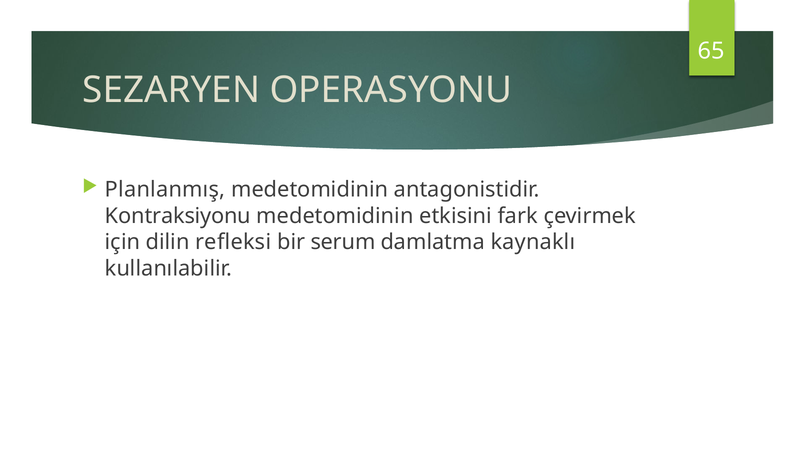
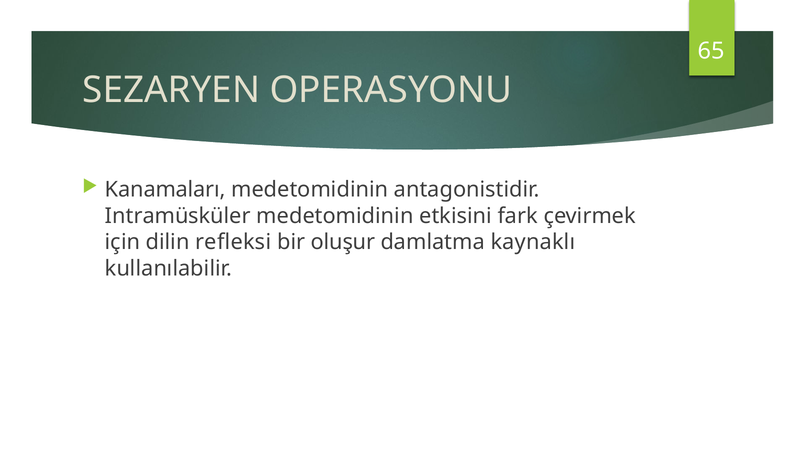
Planlanmış: Planlanmış -> Kanamaları (165, 190)
Kontraksiyonu: Kontraksiyonu -> Intramüsküler (178, 216)
serum: serum -> oluşur (343, 242)
